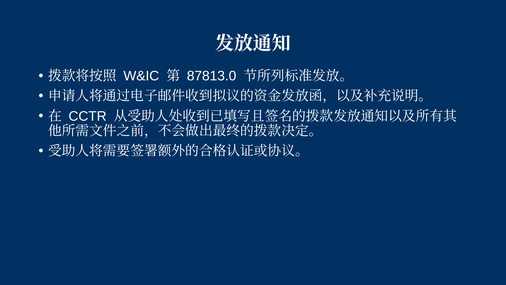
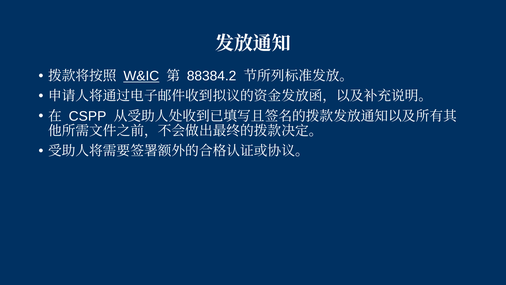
W&IC underline: none -> present (141, 76)
87813.0: 87813.0 -> 88384.2 (212, 76)
CCTR: CCTR -> CSPP (88, 116)
